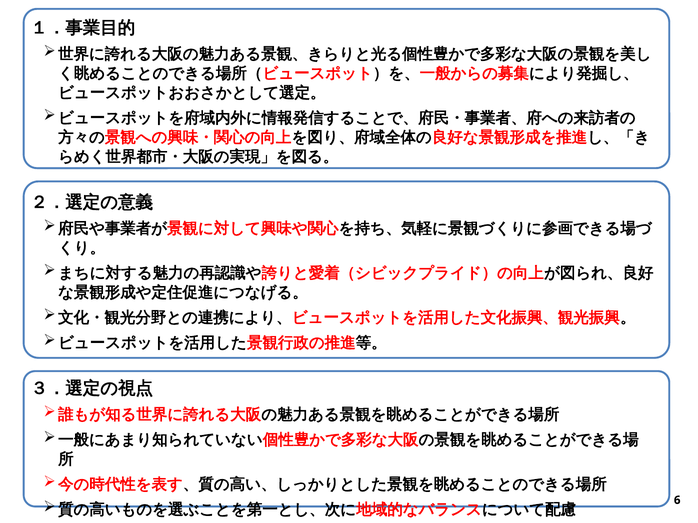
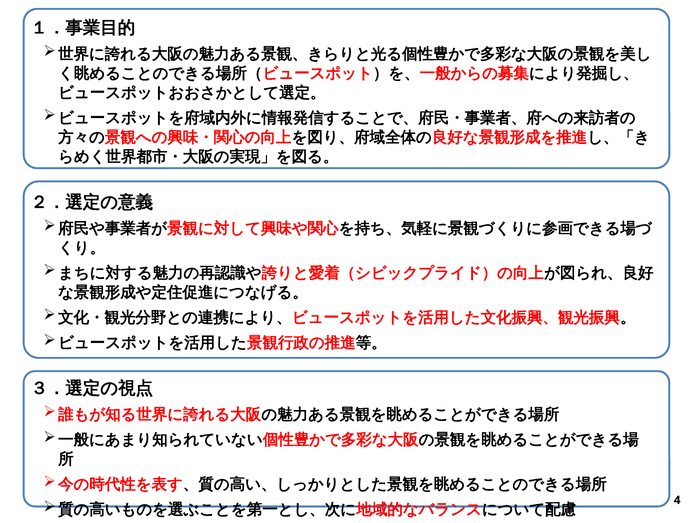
6: 6 -> 4 (677, 501)
